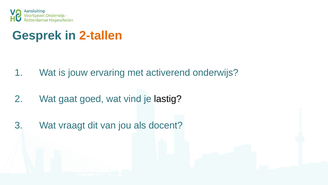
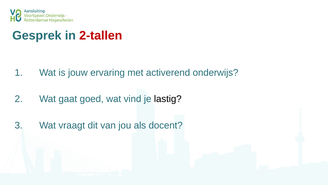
2-tallen colour: orange -> red (101, 35)
